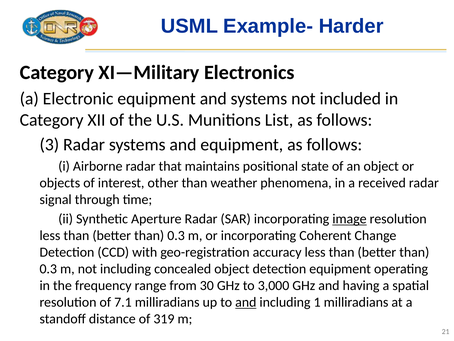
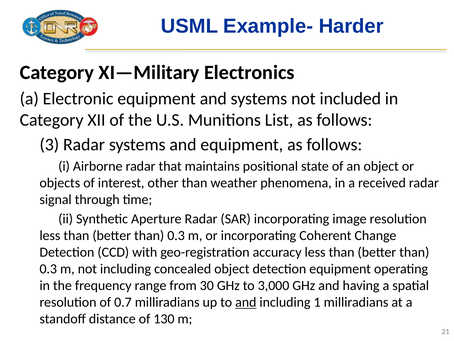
image underline: present -> none (349, 219)
7.1: 7.1 -> 0.7 (123, 302)
319: 319 -> 130 (164, 319)
